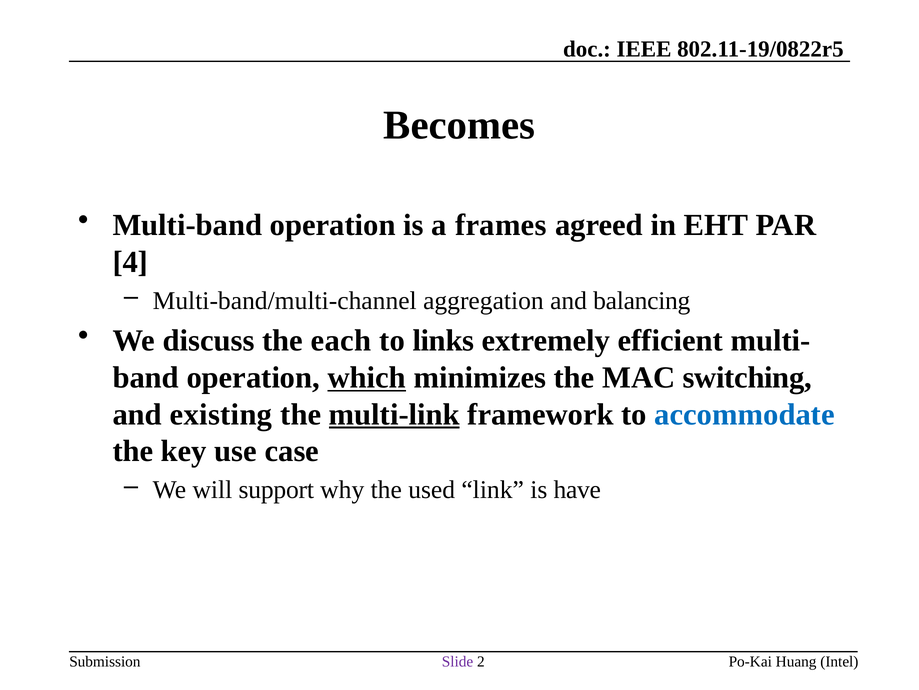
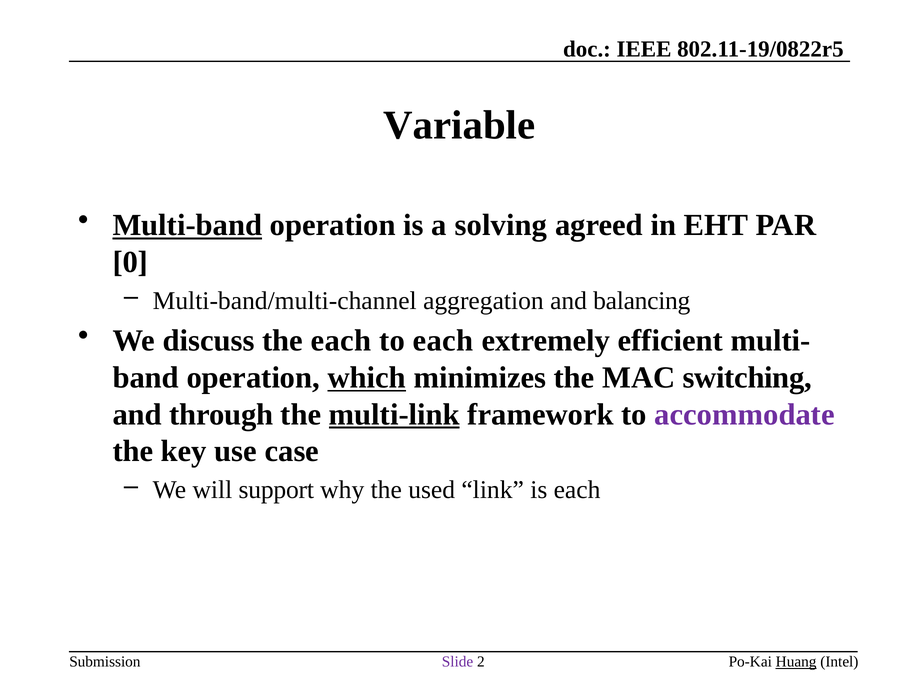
Becomes: Becomes -> Variable (459, 125)
Multi-band underline: none -> present (187, 225)
frames: frames -> solving (501, 225)
4: 4 -> 0 (130, 262)
to links: links -> each (443, 340)
existing: existing -> through (221, 414)
accommodate colour: blue -> purple (745, 414)
is have: have -> each (577, 489)
Huang underline: none -> present (796, 661)
